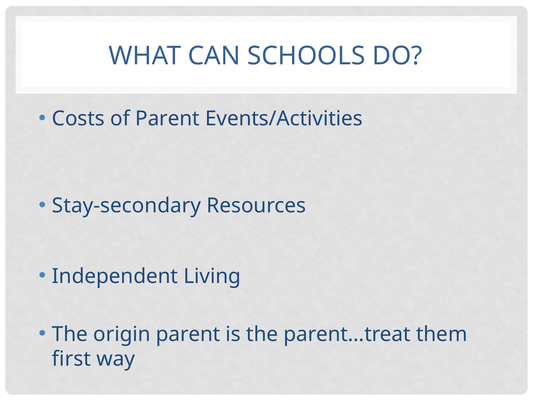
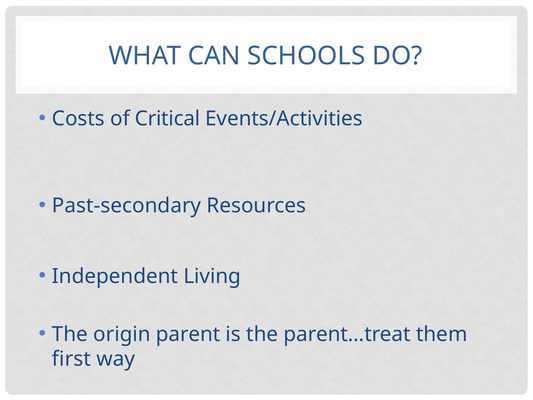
of Parent: Parent -> Critical (168, 119)
Stay-secondary: Stay-secondary -> Past-secondary (127, 206)
